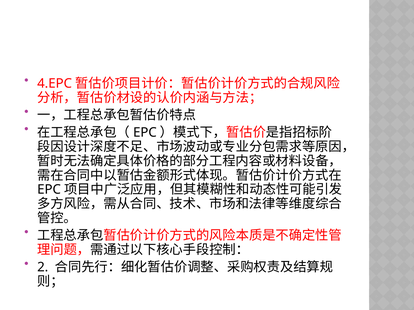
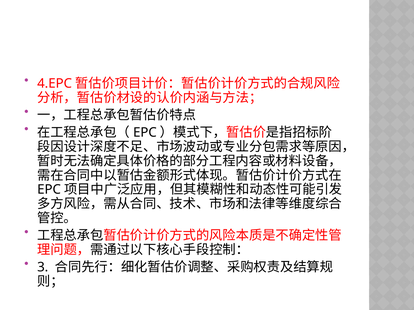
2: 2 -> 3 (43, 267)
